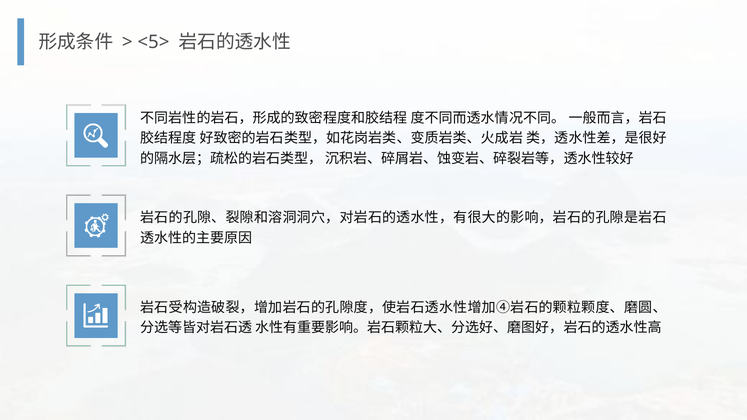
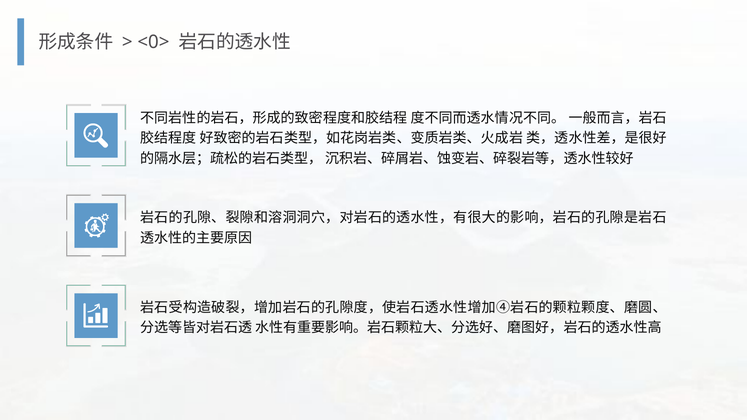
<5>: <5> -> <0> (153, 42)
